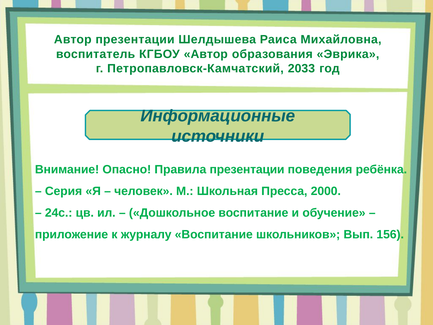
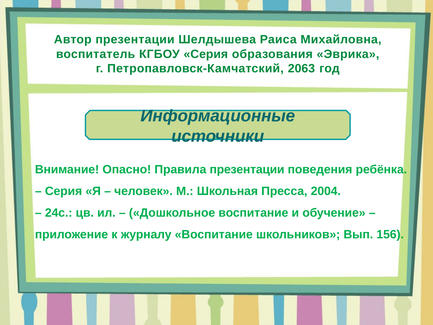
КГБОУ Автор: Автор -> Серия (206, 54)
2033: 2033 -> 2063 (301, 68)
2000: 2000 -> 2004 (326, 191)
